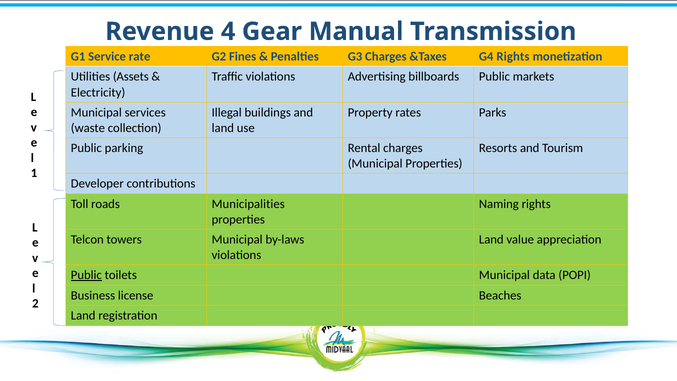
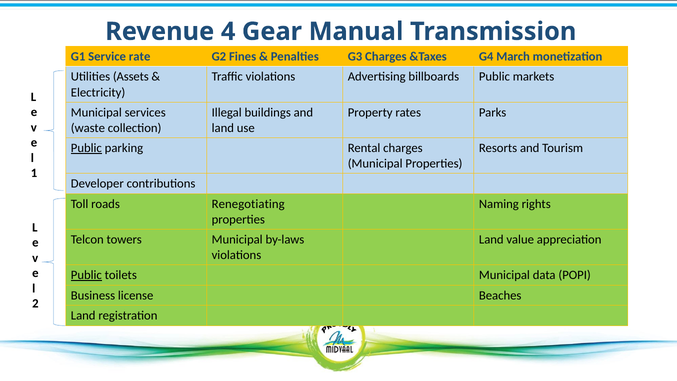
G4 Rights: Rights -> March (513, 56)
Public underline: none -> present (86, 148)
Municipalities: Municipalities -> Renegotiating (248, 204)
